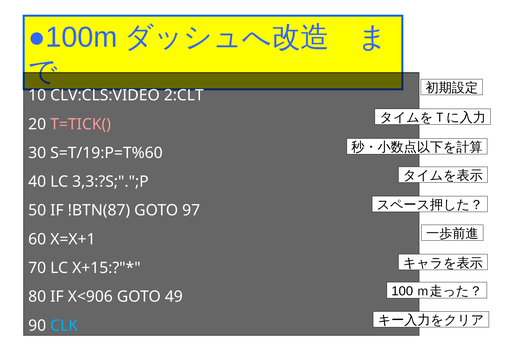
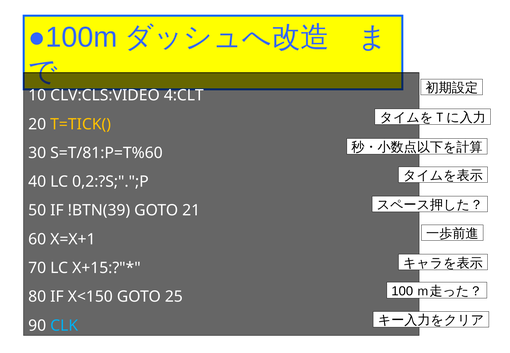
2:CLT: 2:CLT -> 4:CLT (184, 95)
T=TICK( colour: pink -> yellow (81, 124)
S=T/19:P=T%60: S=T/19:P=T%60 -> S=T/81:P=T%60 (106, 153)
3,3:?S;".";P: 3,3:?S;".";P -> 0,2:?S;".";P (110, 182)
!BTN(87: !BTN(87 -> !BTN(39 (99, 211)
97: 97 -> 21 (191, 211)
X<906: X<906 -> X<150 (90, 297)
49: 49 -> 25 (174, 297)
